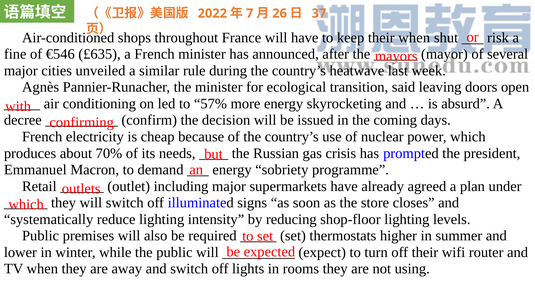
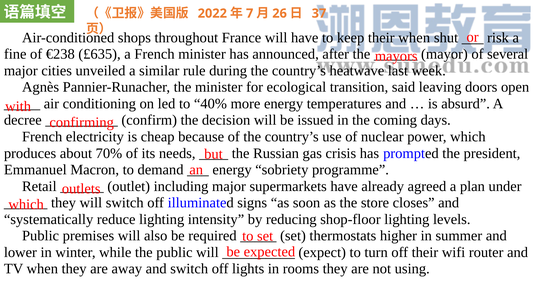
€546: €546 -> €238 (60, 54)
57%: 57% -> 40% (210, 104)
skyrocketing: skyrocketing -> temperatures (344, 104)
